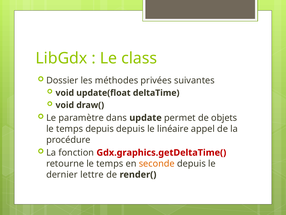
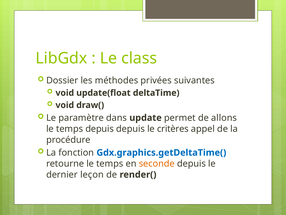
objets: objets -> allons (224, 118)
linéaire: linéaire -> critères (173, 129)
Gdx.graphics.getDeltaTime( colour: red -> blue (161, 152)
lettre: lettre -> leçon (92, 174)
